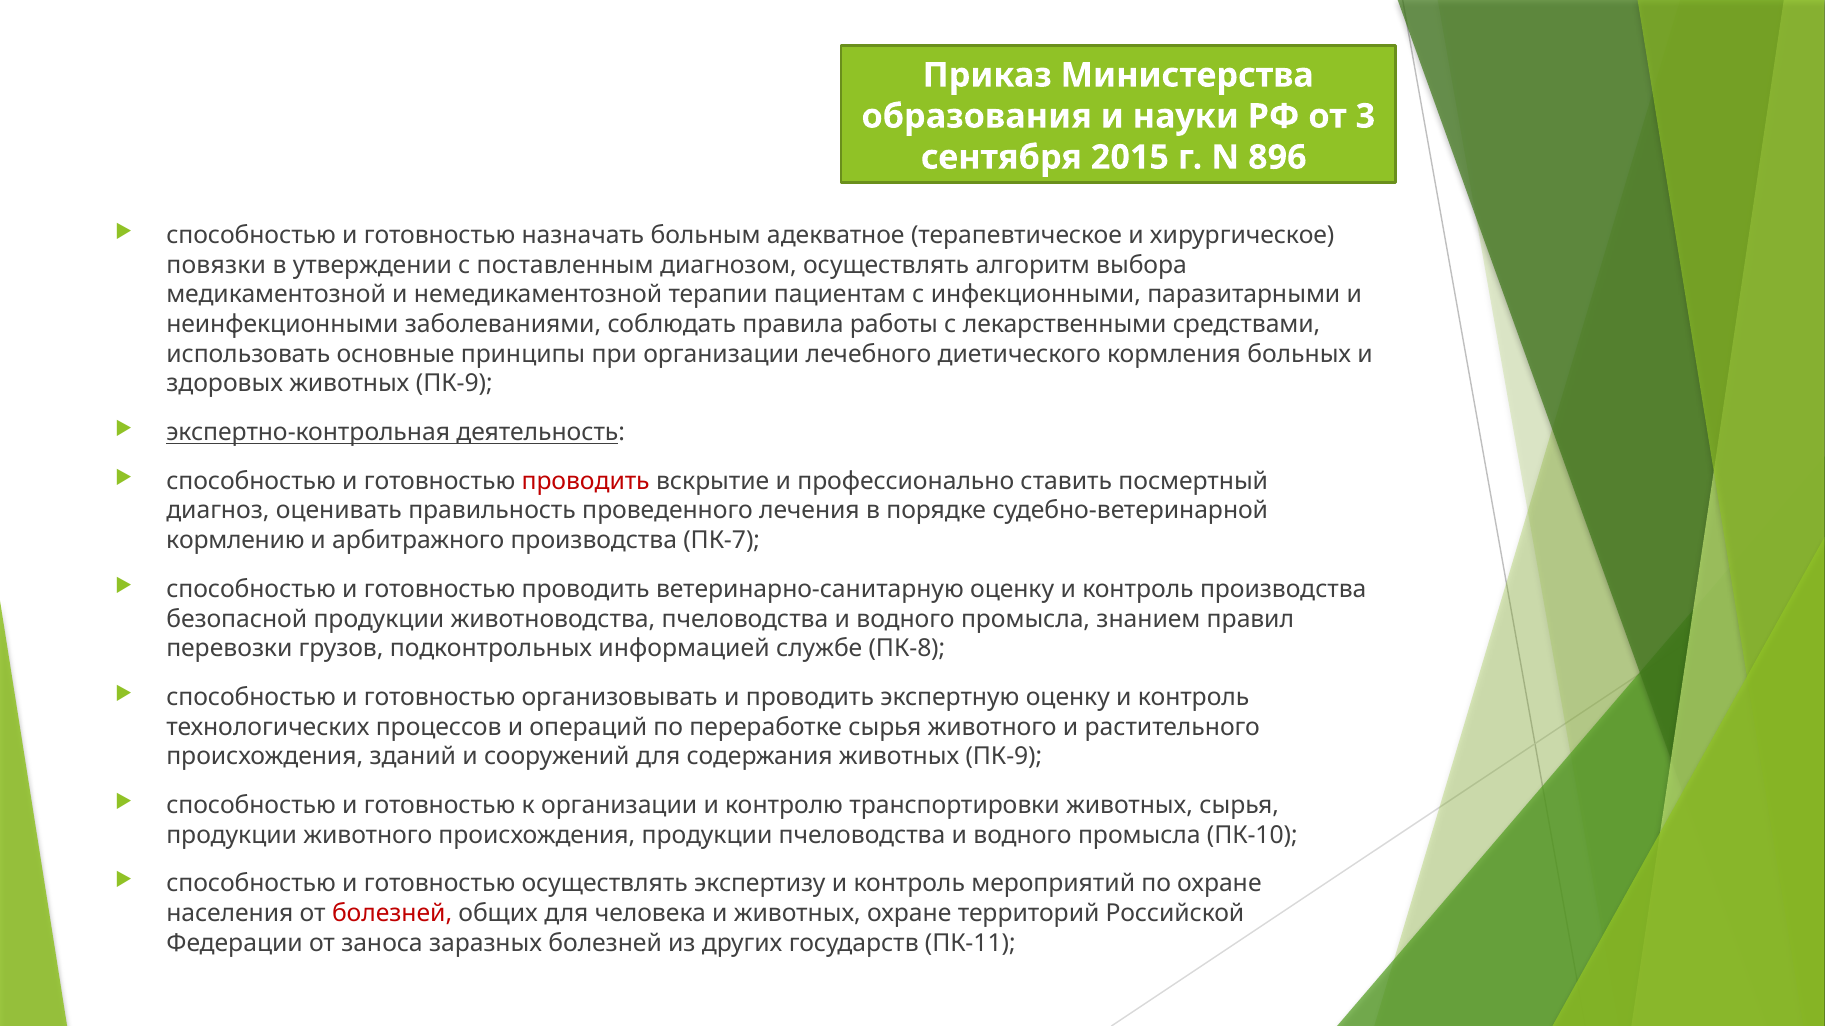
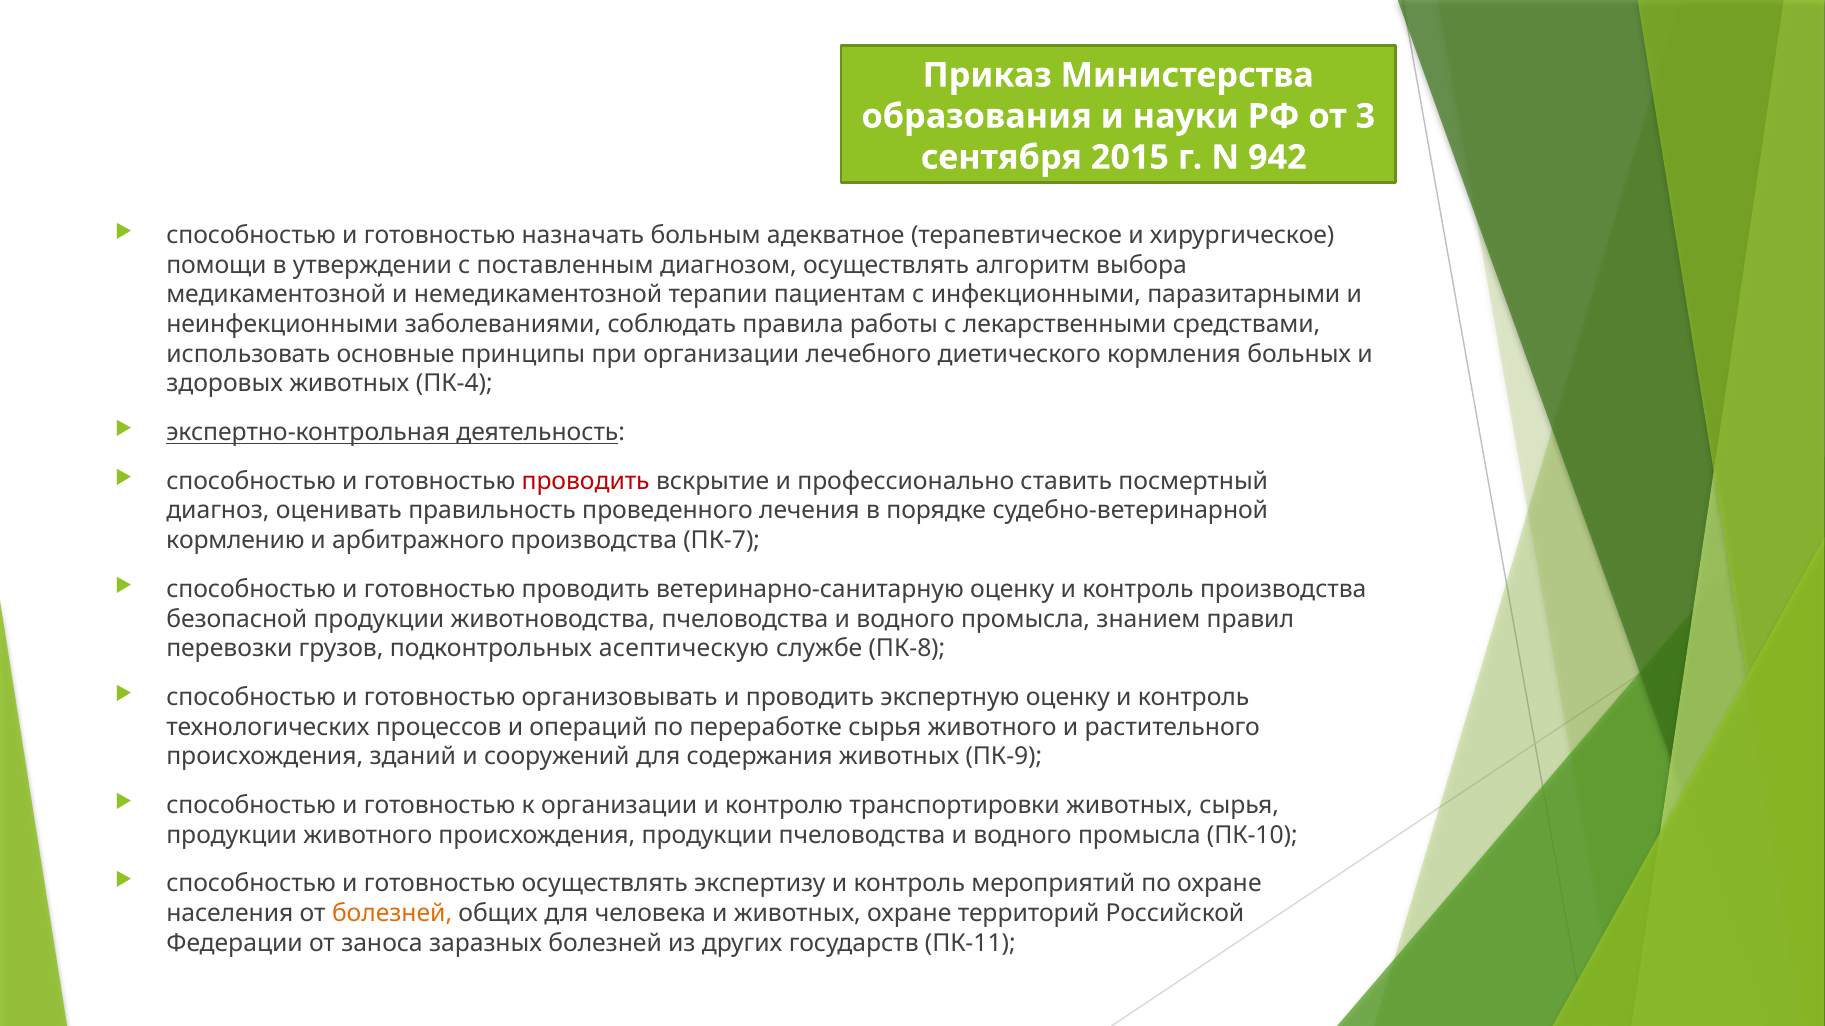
896: 896 -> 942 (1277, 157)
повязки: повязки -> помощи (216, 265)
здоровых животных ПК-9: ПК-9 -> ПК-4 (454, 384)
информацией: информацией -> асептическую (684, 649)
болезней colour: red -> orange (392, 914)
